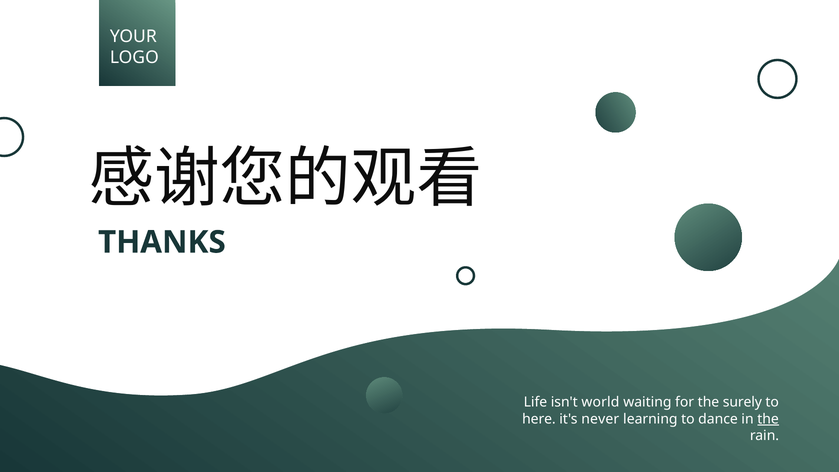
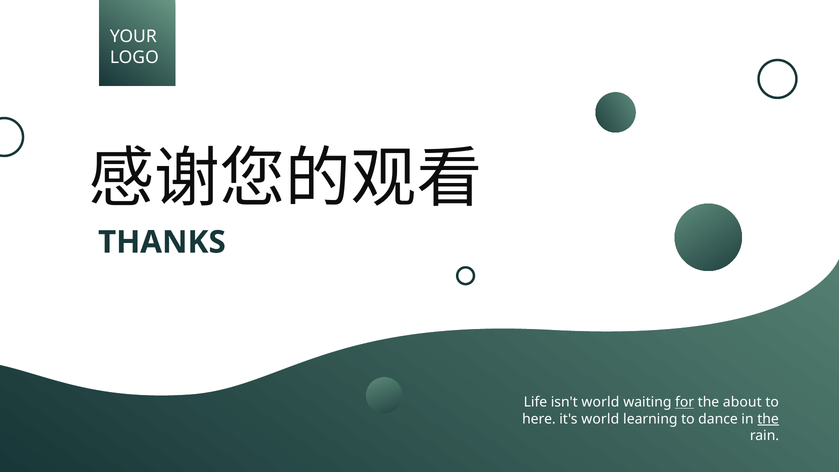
for underline: none -> present (685, 402)
surely: surely -> about (742, 402)
it's never: never -> world (600, 419)
